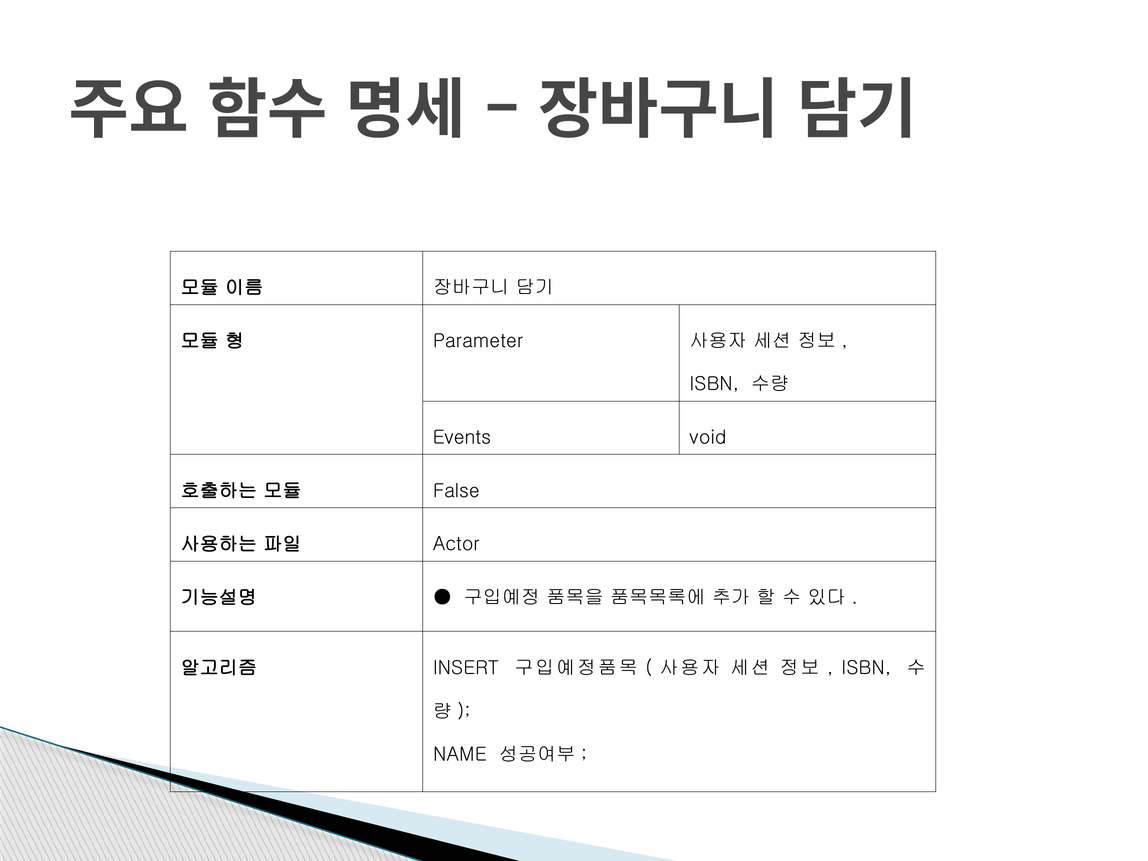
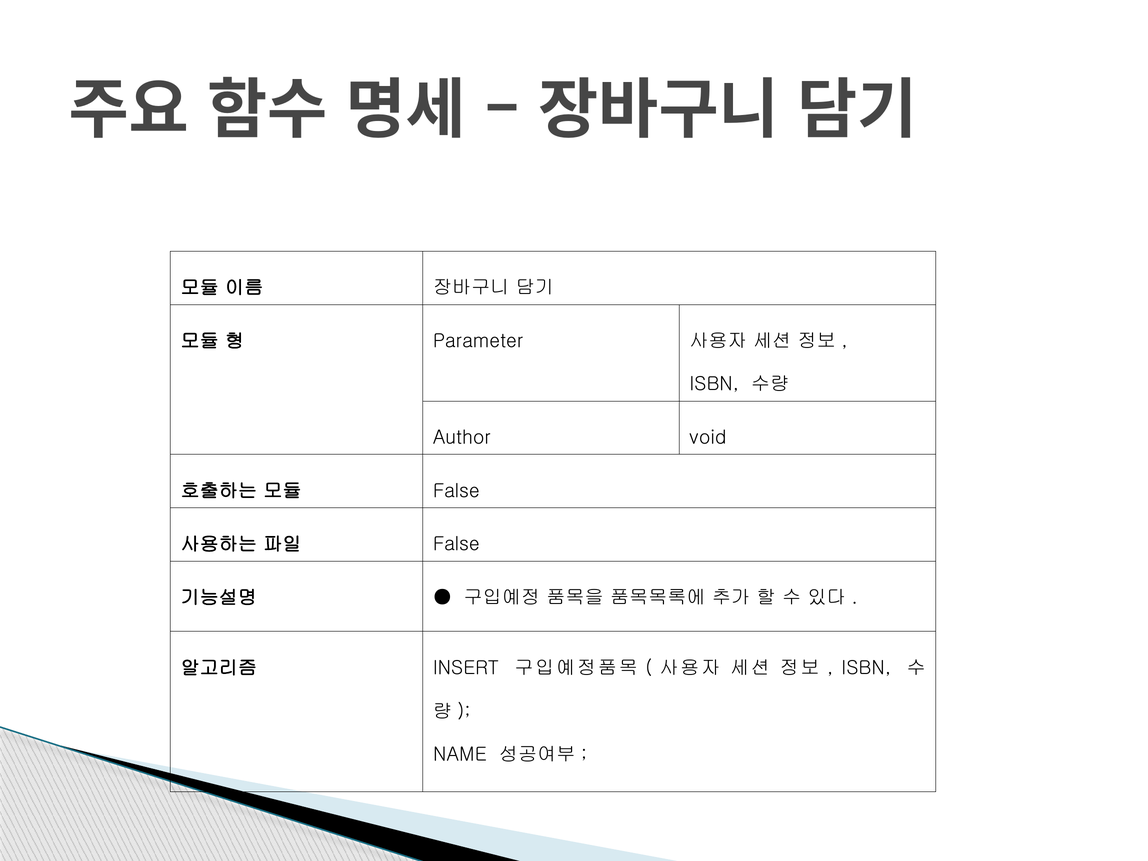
Events: Events -> Author (462, 437)
Actor: Actor -> False (456, 544)
